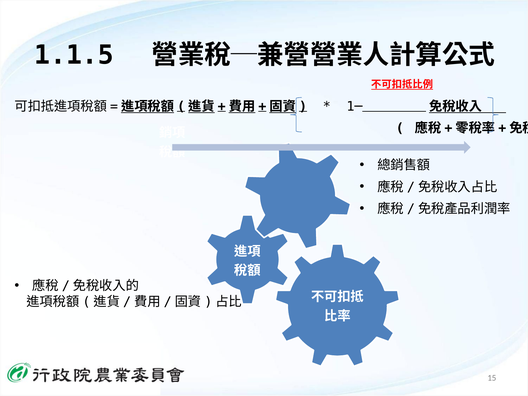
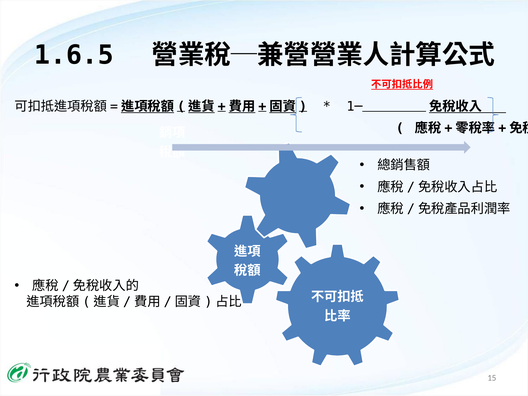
1.1.5: 1.1.5 -> 1.6.5 (74, 55)
